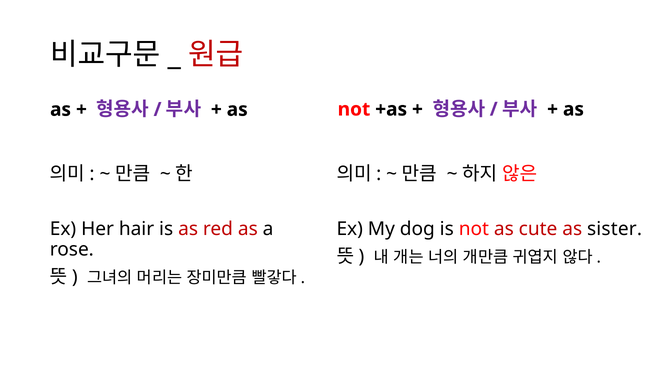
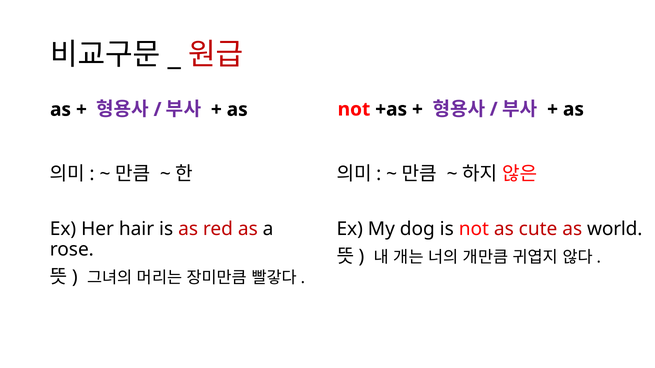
sister: sister -> world (615, 229)
